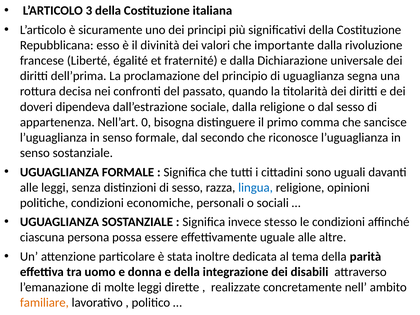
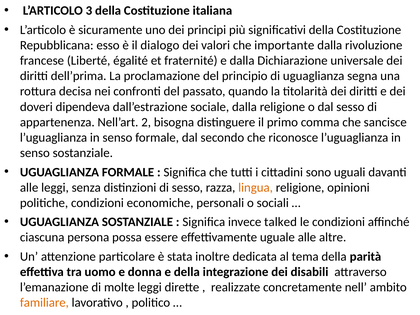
divinità: divinità -> dialogo (160, 45)
0: 0 -> 2 (146, 122)
lingua colour: blue -> orange (256, 188)
stesso: stesso -> talked (281, 222)
